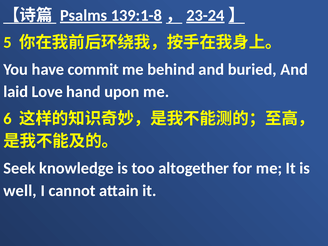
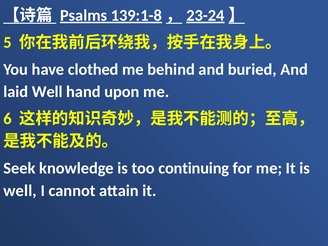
commit: commit -> clothed (93, 69)
laid Love: Love -> Well (47, 92)
altogether: altogether -> continuing (194, 168)
